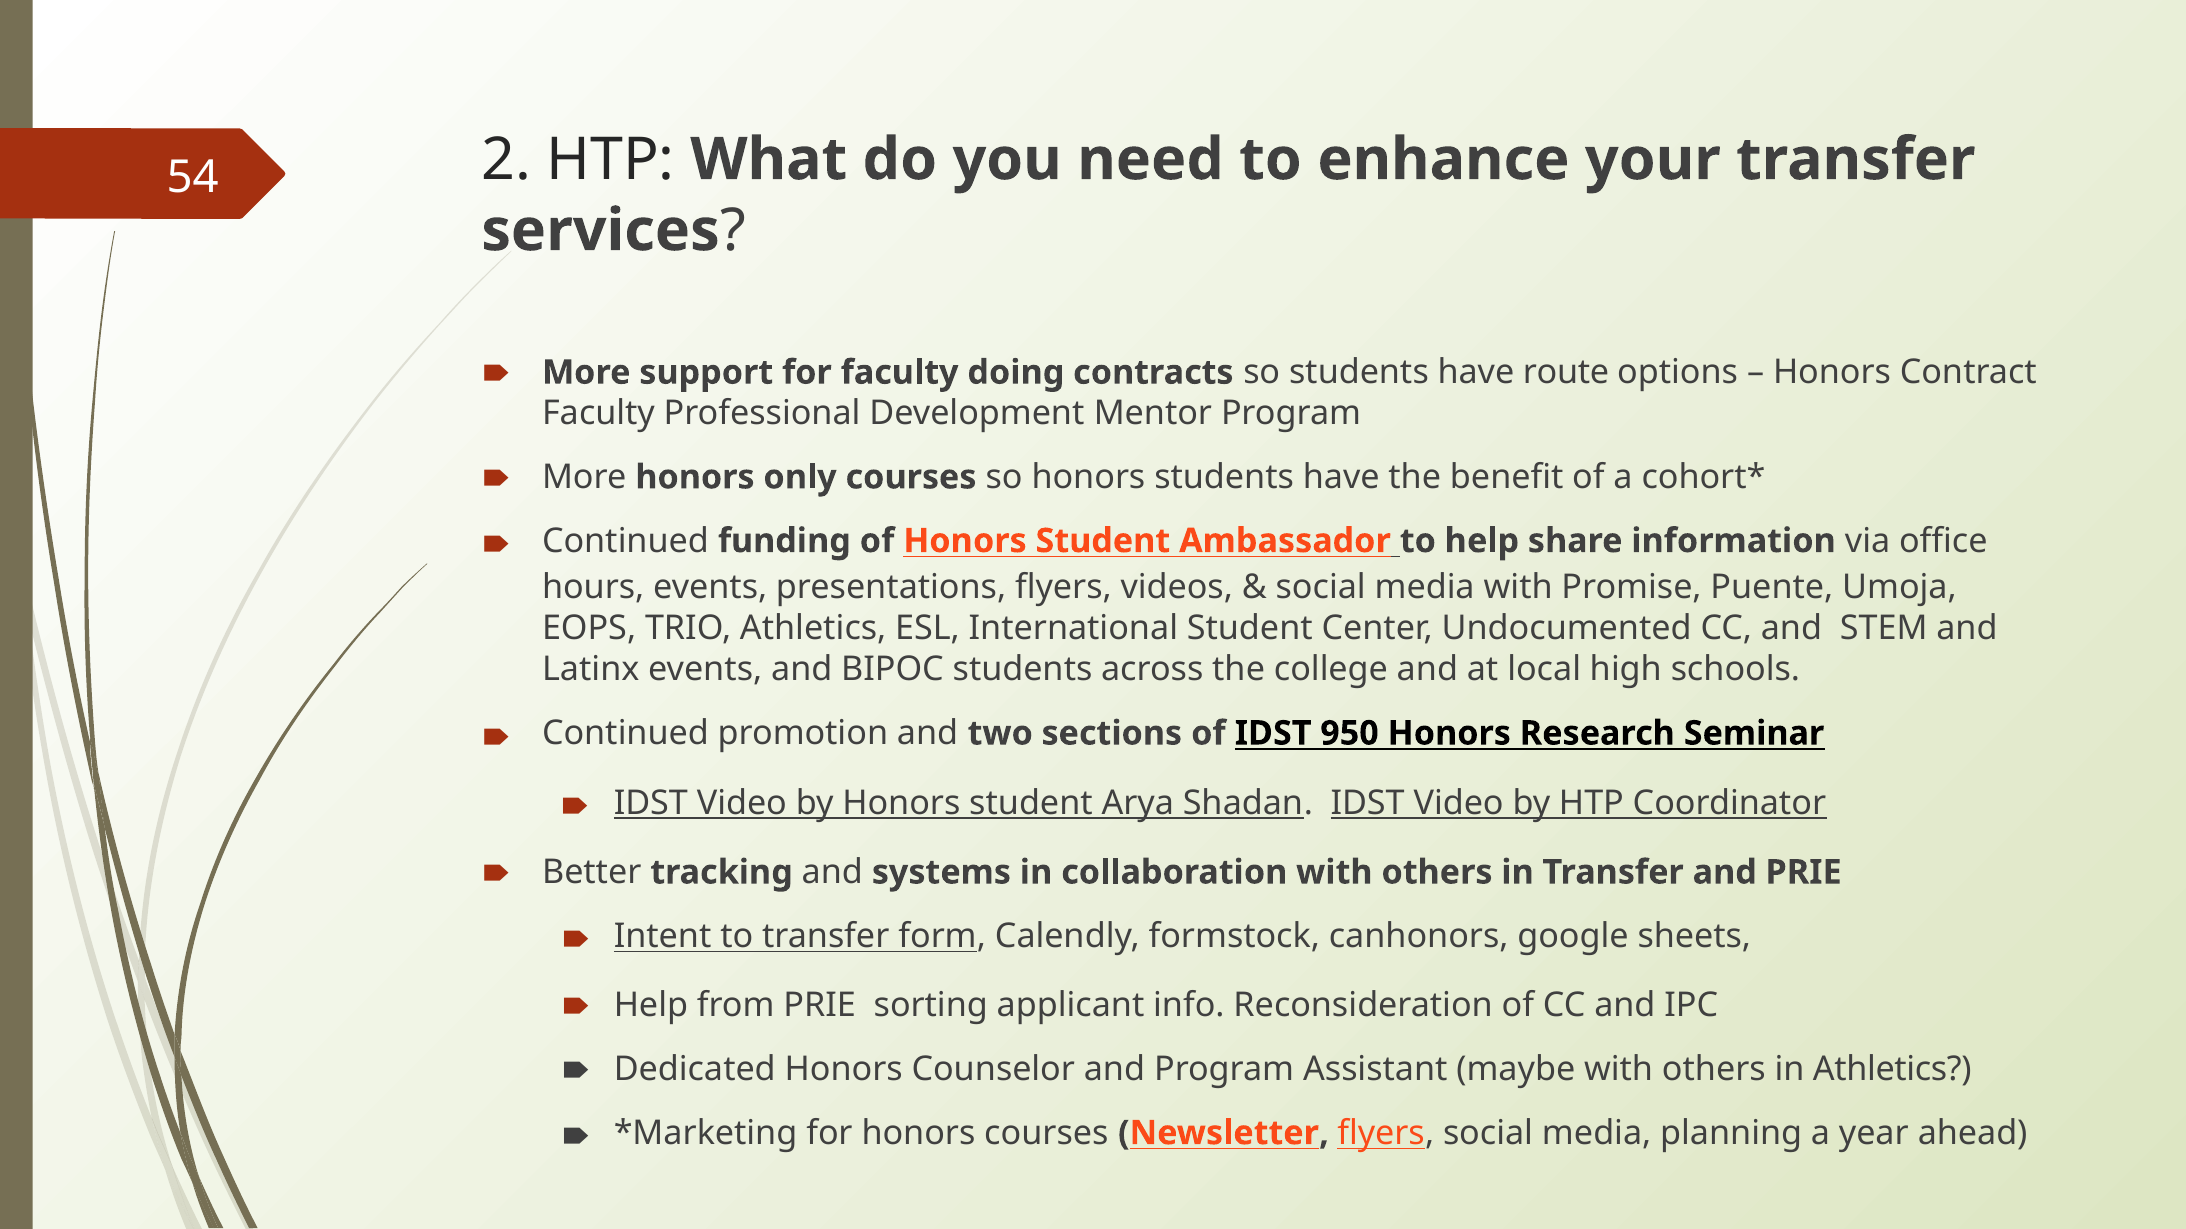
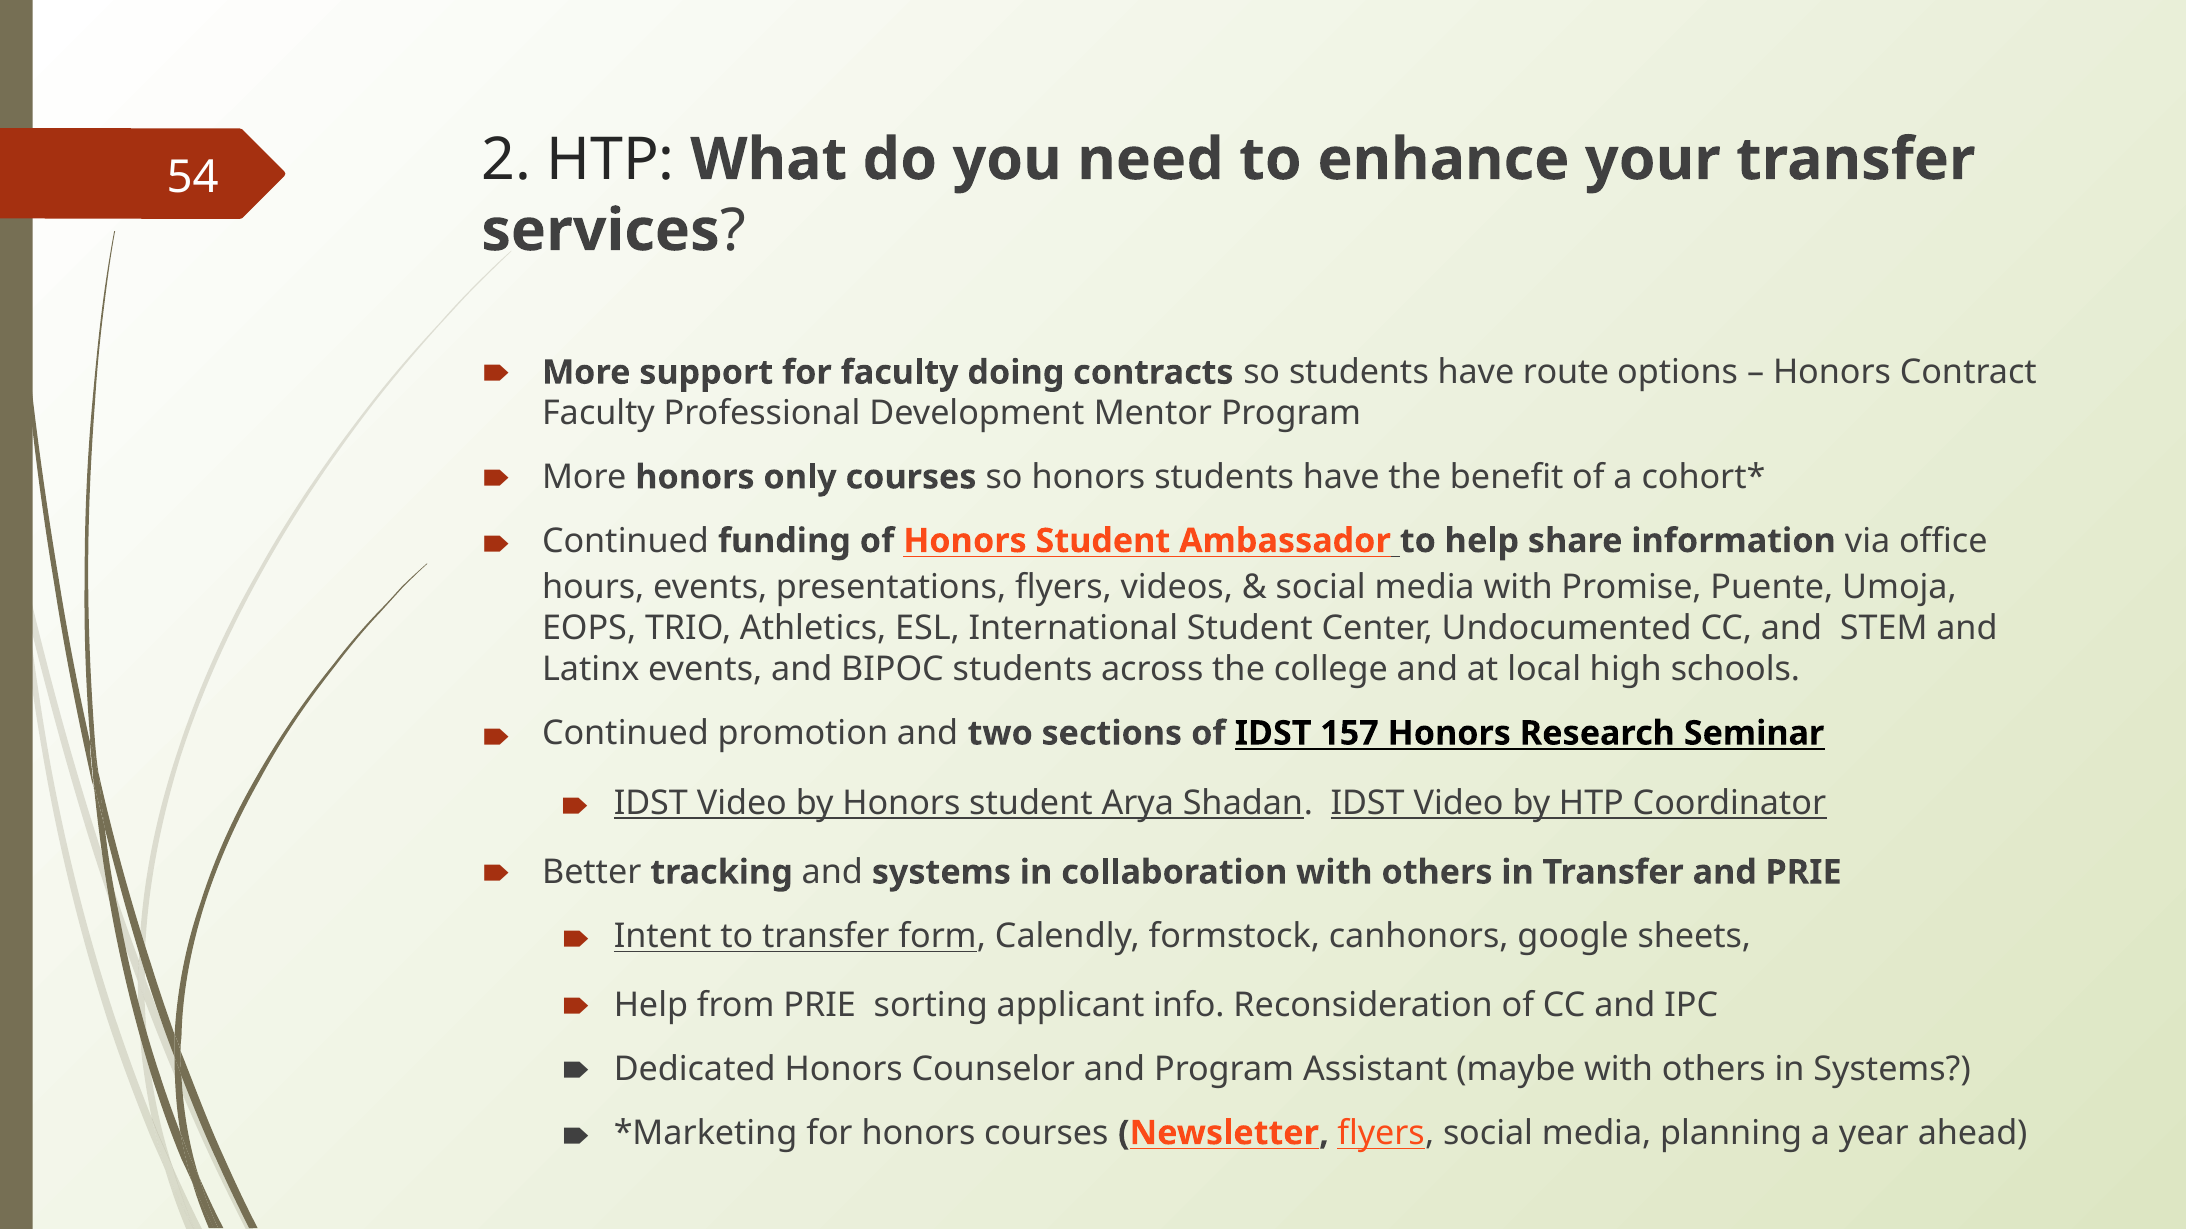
950: 950 -> 157 (1349, 734)
in Athletics: Athletics -> Systems (1892, 1070)
